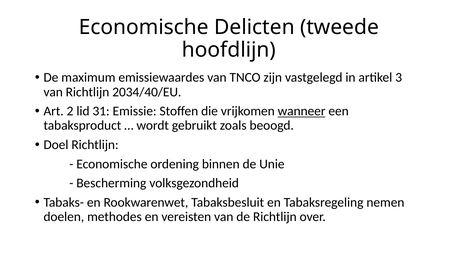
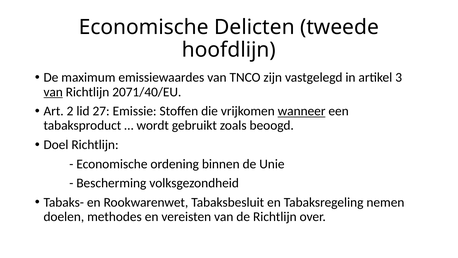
van underline: none -> present (53, 92)
2034/40/EU: 2034/40/EU -> 2071/40/EU (147, 92)
31: 31 -> 27 (101, 111)
